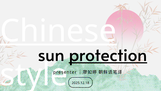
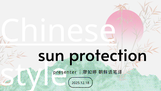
protection underline: present -> none (108, 55)
